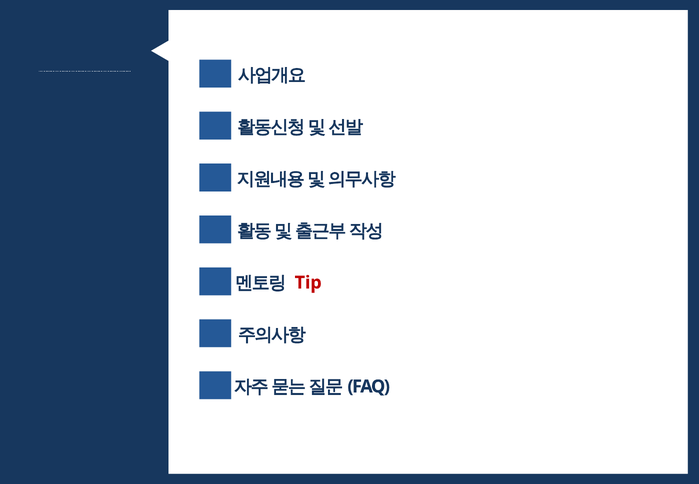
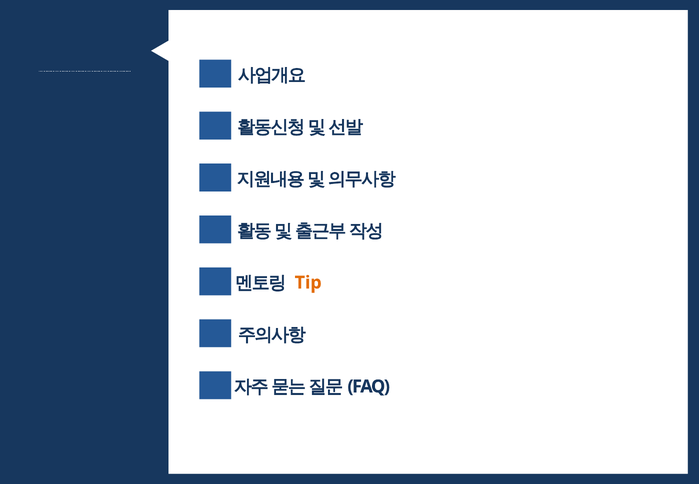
Tip colour: red -> orange (308, 283)
